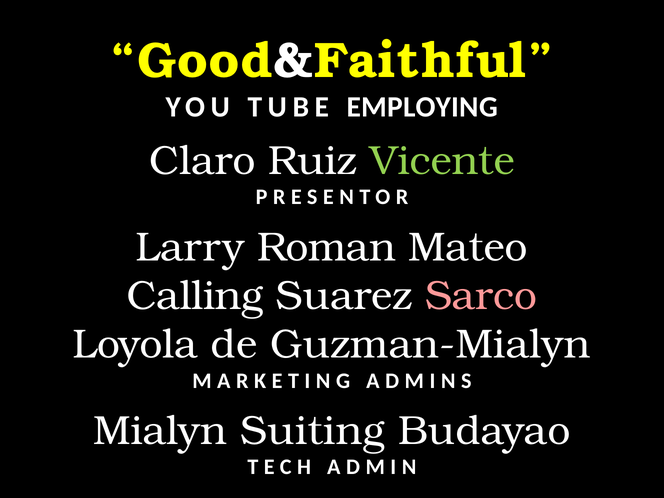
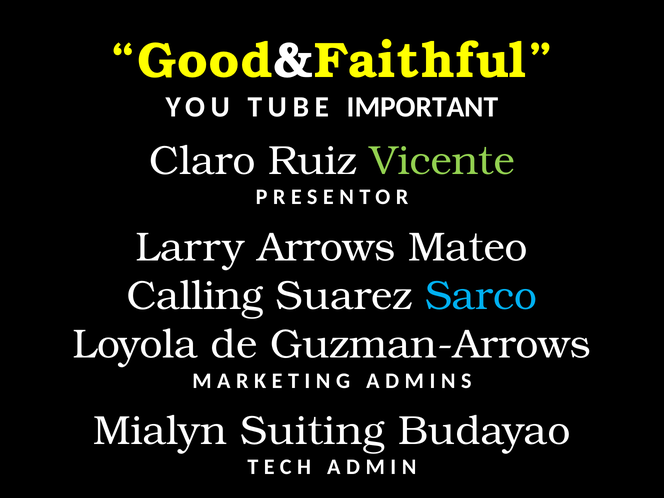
EMPLOYING: EMPLOYING -> IMPORTANT (423, 107)
Roman: Roman -> Arrows (326, 247)
Sarco colour: pink -> light blue (481, 296)
Guzman-Mialyn: Guzman-Mialyn -> Guzman-Arrows (431, 344)
